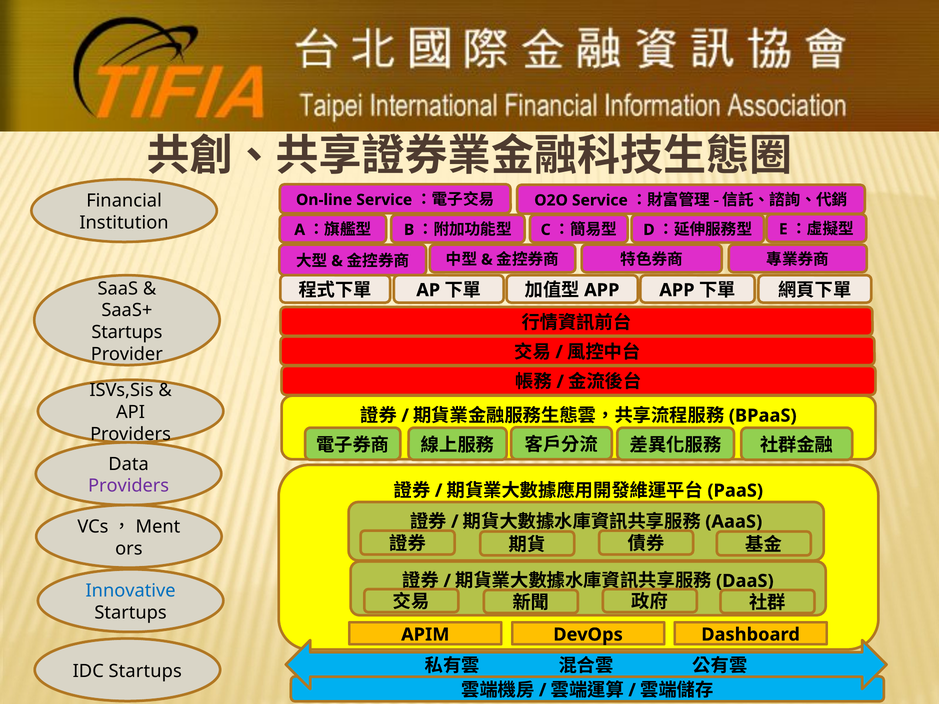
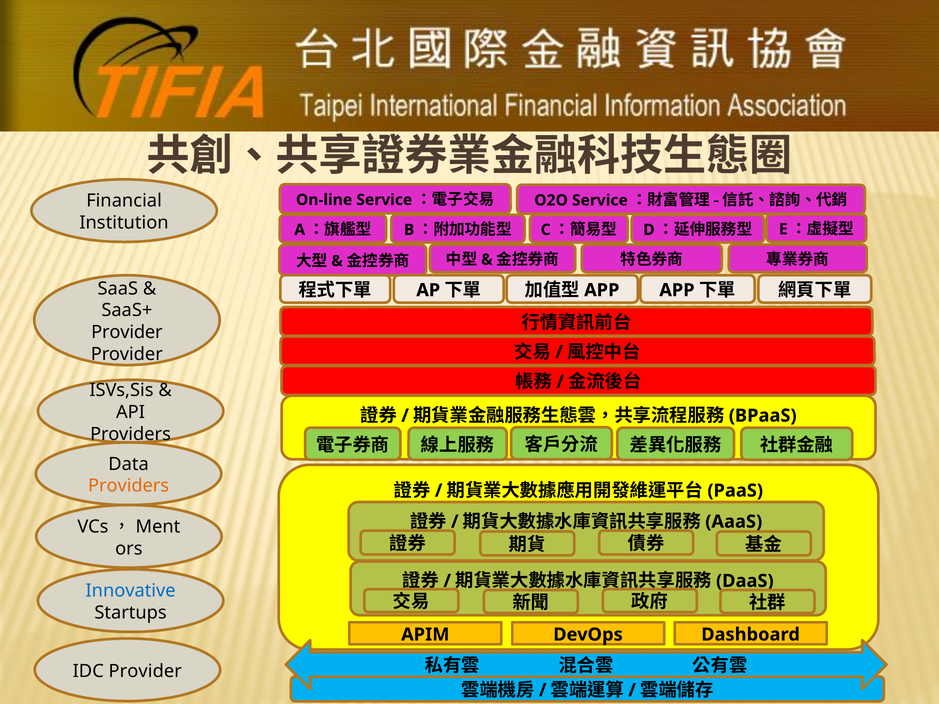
Startups: Startups -> Provider (127, 332)
Providers colour: purple -> orange (129, 486)
IDC Startups: Startups -> Provider (145, 671)
